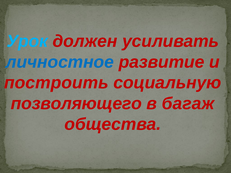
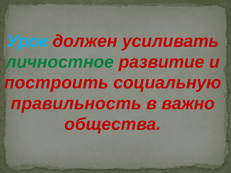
личностное colour: blue -> green (60, 62)
позволяющего: позволяющего -> правильность (76, 104)
багаж: багаж -> важно (188, 104)
